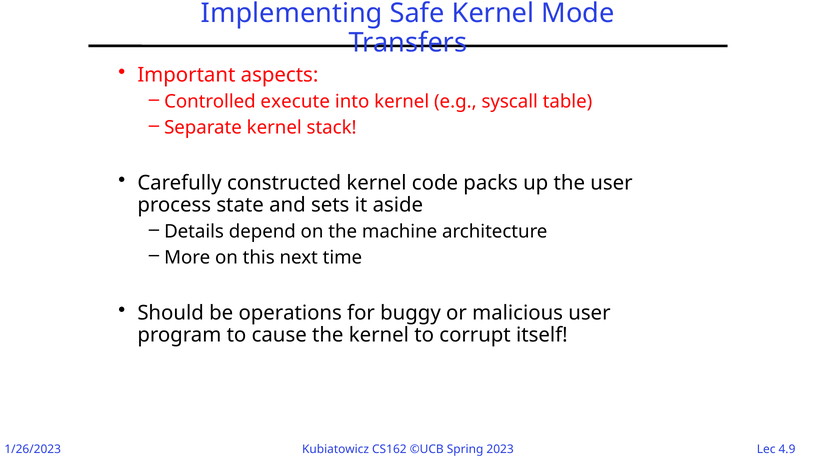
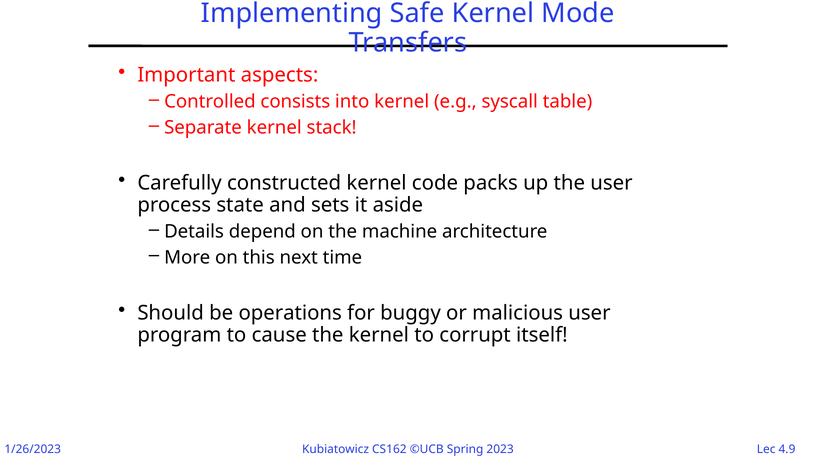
execute: execute -> consists (295, 102)
